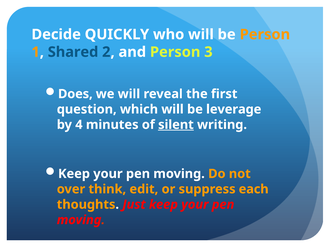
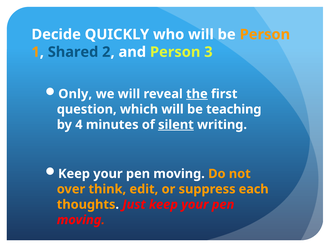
Does: Does -> Only (75, 94)
the underline: none -> present (197, 94)
leverage: leverage -> teaching (234, 110)
